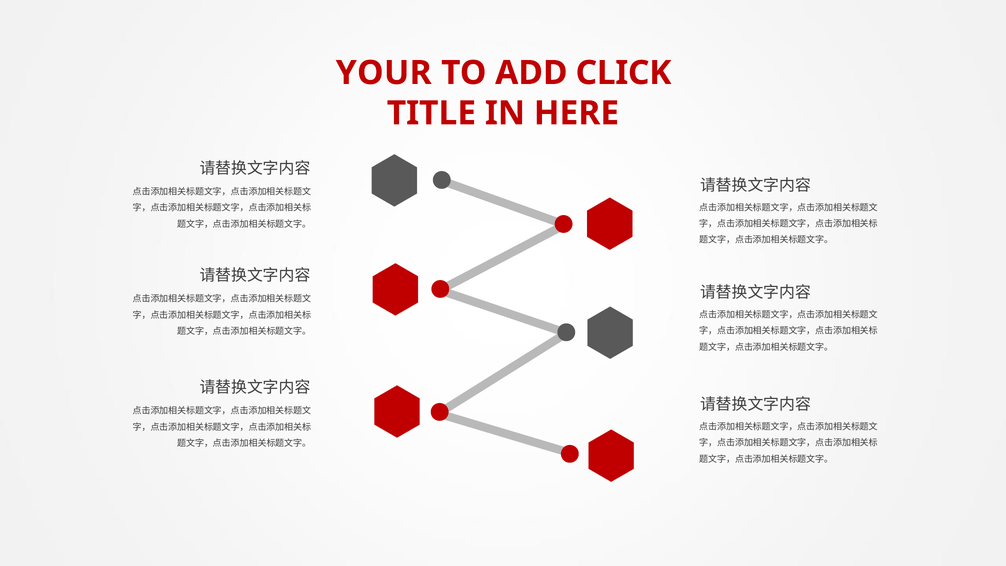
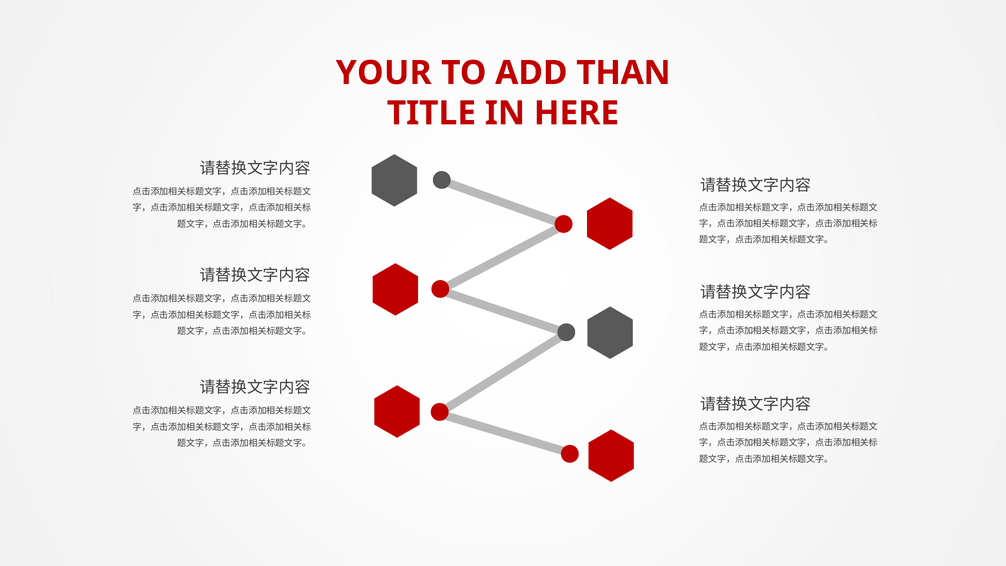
CLICK: CLICK -> THAN (624, 73)
